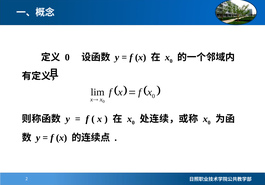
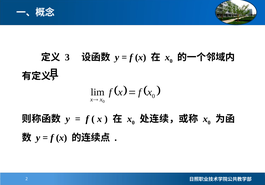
0: 0 -> 3 (67, 57)
